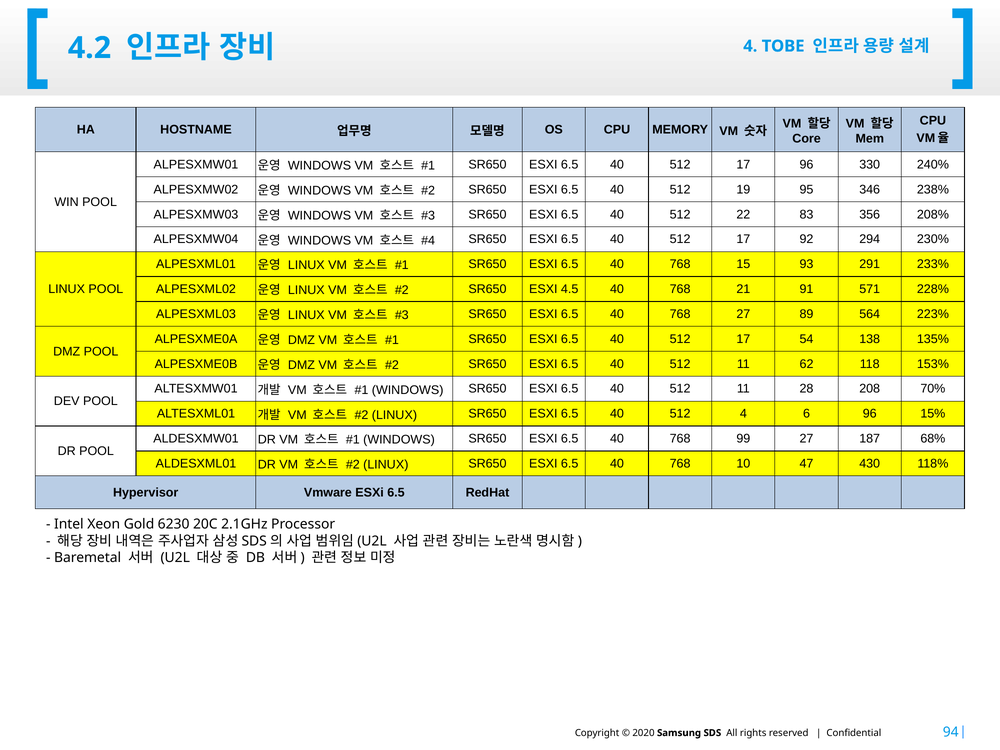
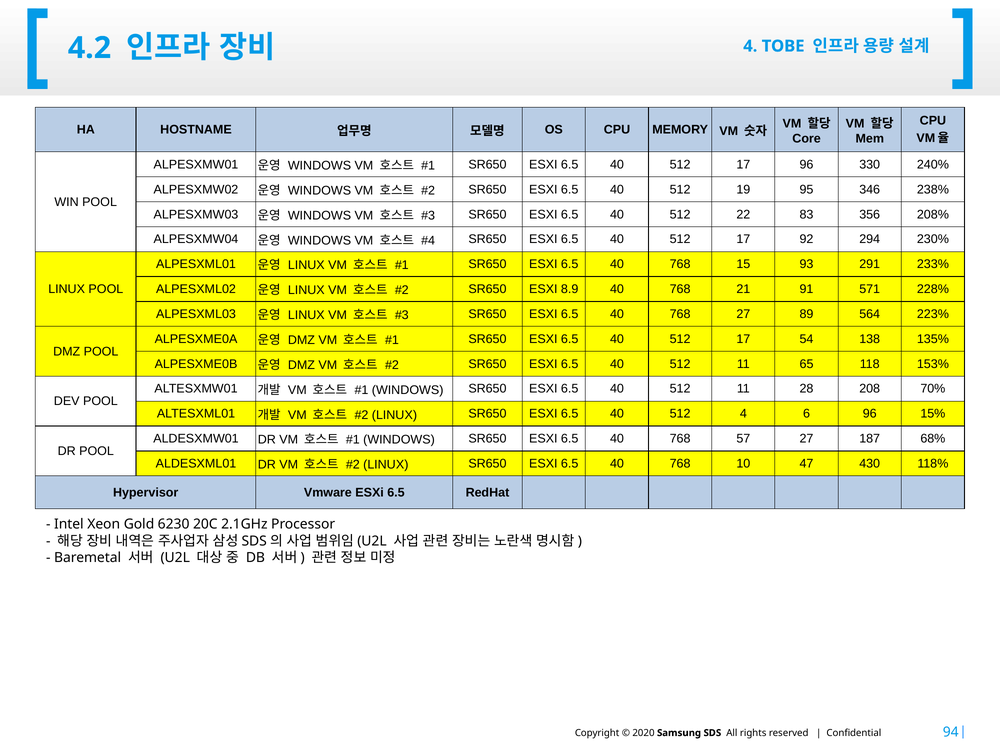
4.5: 4.5 -> 8.9 (570, 289)
62: 62 -> 65 (807, 364)
99: 99 -> 57 (743, 439)
